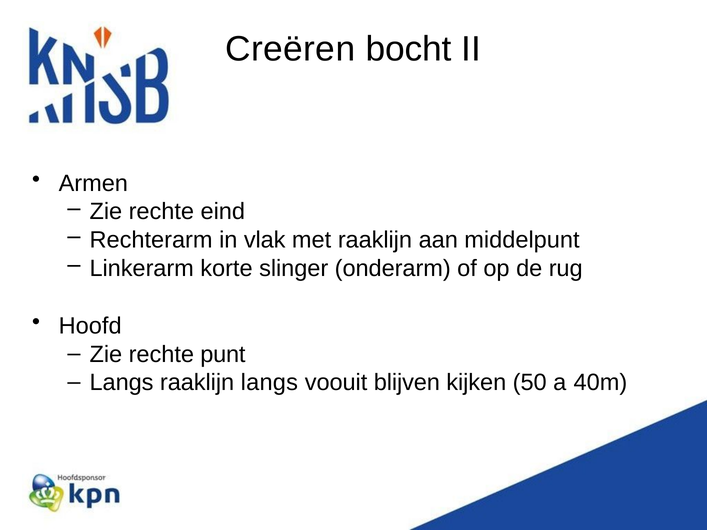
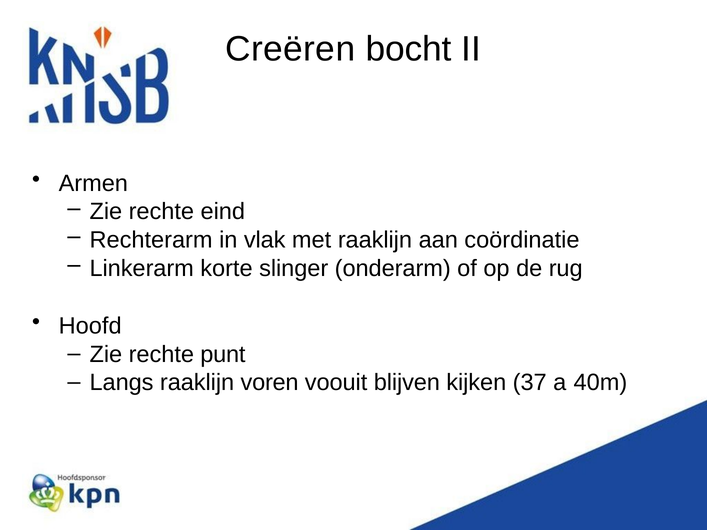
middelpunt: middelpunt -> coördinatie (522, 240)
raaklijn langs: langs -> voren (270, 383)
50: 50 -> 37 (530, 383)
